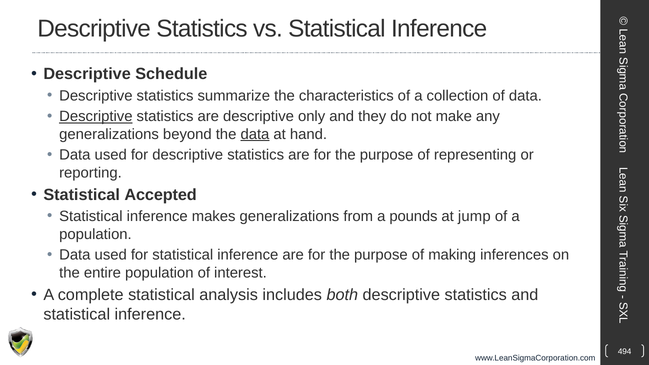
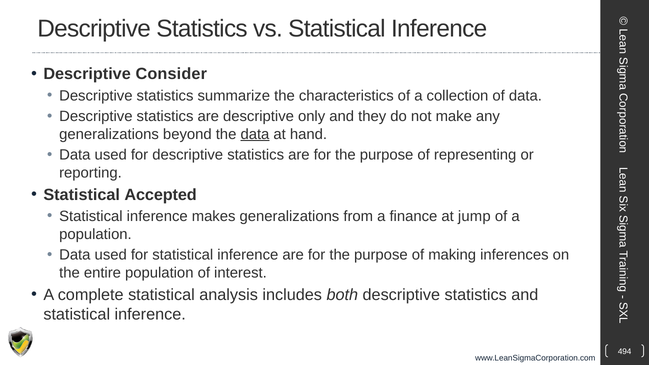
Schedule: Schedule -> Consider (171, 74)
Descriptive underline: present -> none (96, 116)
pounds: pounds -> finance (413, 216)
